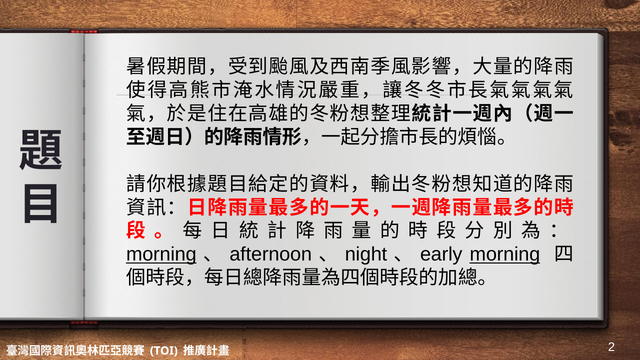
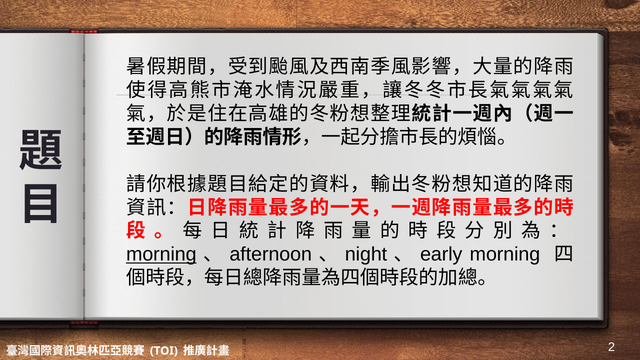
morning underline: present -> none (505, 255)
